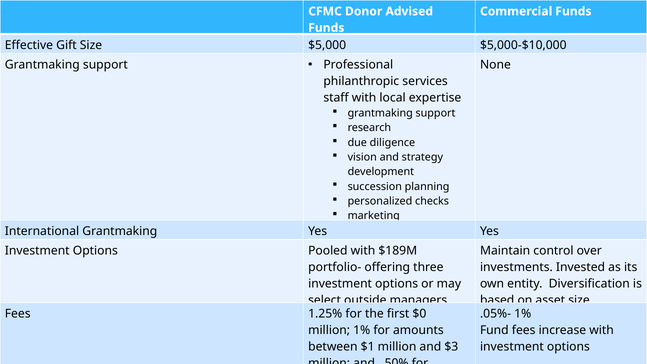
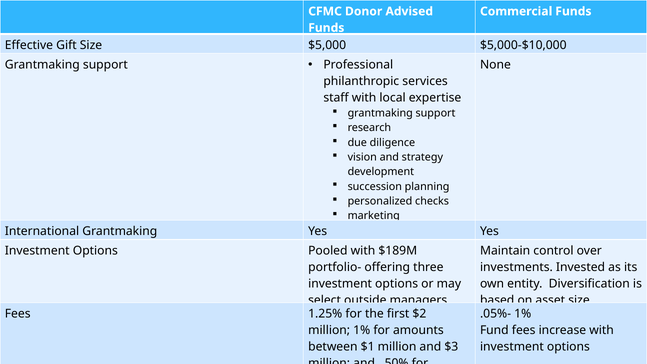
$0: $0 -> $2 (419, 314)
